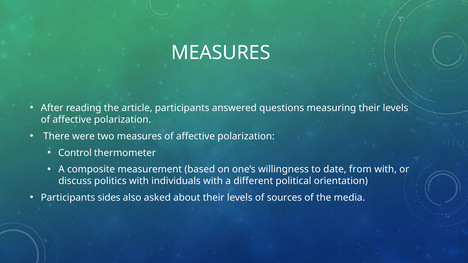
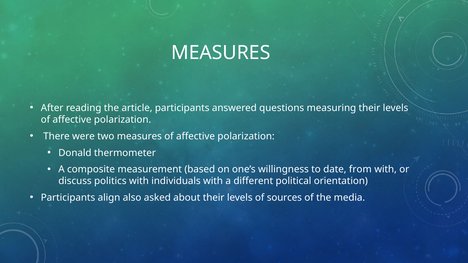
Control: Control -> Donald (75, 153)
sides: sides -> align (109, 198)
